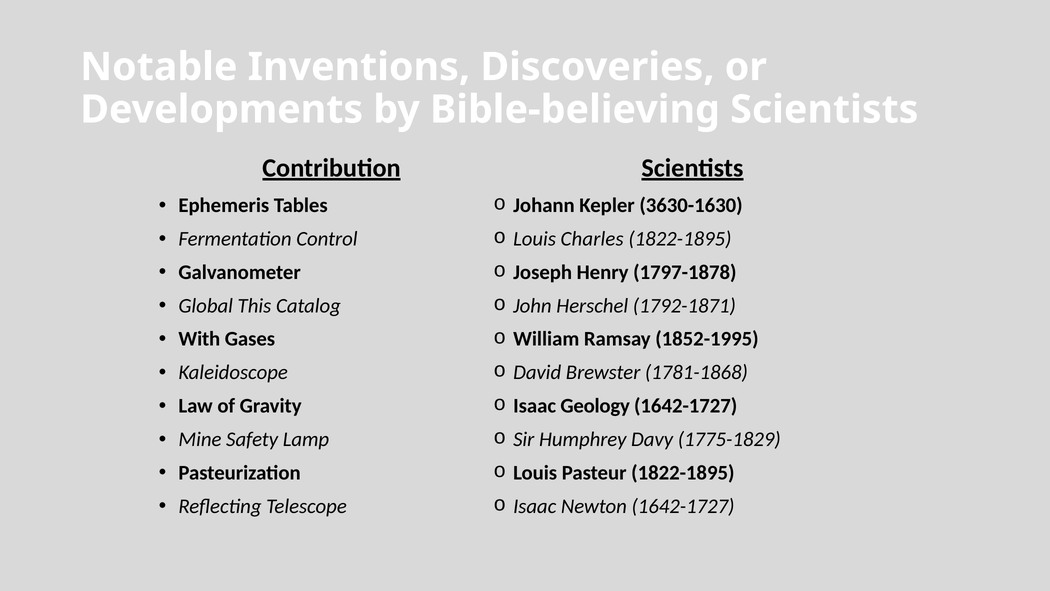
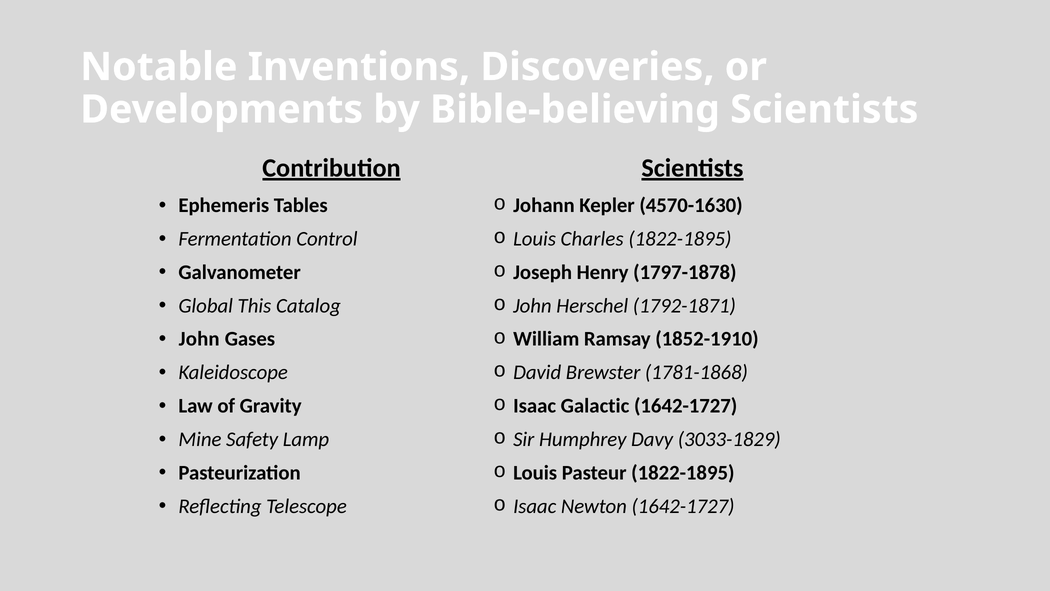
3630-1630: 3630-1630 -> 4570-1630 (691, 205)
With: With -> John (199, 339)
1852-1995: 1852-1995 -> 1852-1910 (707, 339)
Geology: Geology -> Galactic (595, 406)
1775-1829: 1775-1829 -> 3033-1829 (729, 439)
